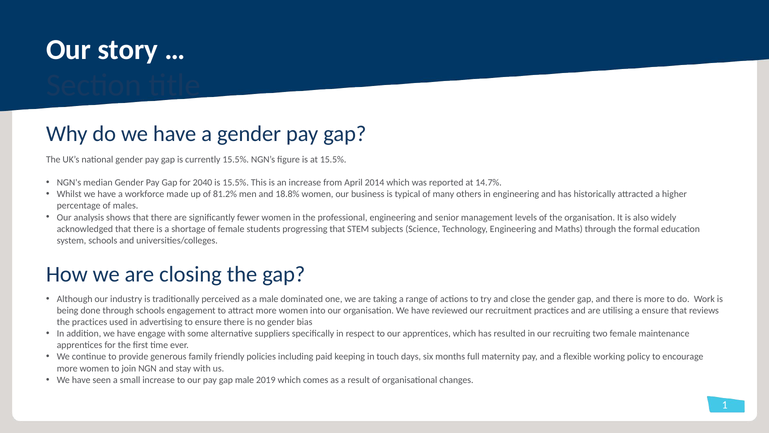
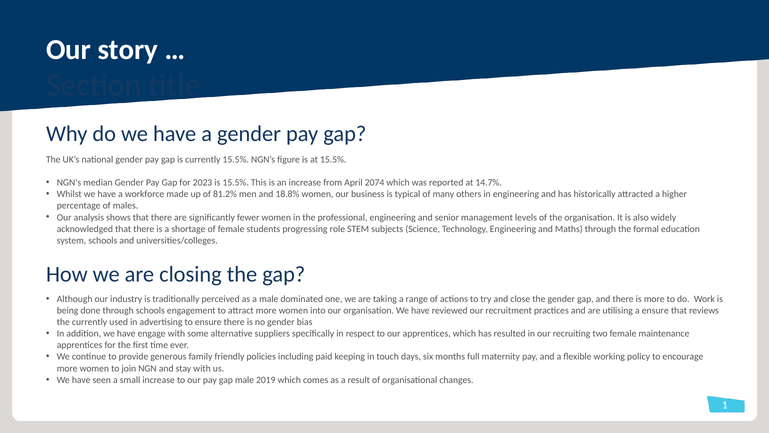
2040: 2040 -> 2023 (203, 183)
2014: 2014 -> 2074 (375, 183)
progressing that: that -> role (337, 229)
the practices: practices -> currently (90, 322)
